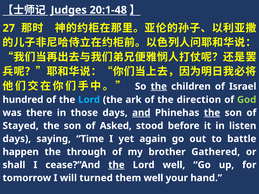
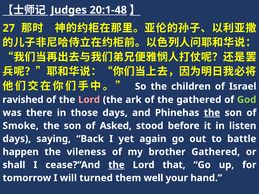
the underline: present -> none (159, 87)
hundred: hundred -> ravished (23, 100)
Lord colour: light blue -> pink (89, 100)
the direction: direction -> gathered (199, 100)
and underline: present -> none (141, 113)
Stayed: Stayed -> Smoke (21, 126)
Time: Time -> Back (90, 139)
through: through -> vileness (86, 152)
Lord well: well -> that (174, 165)
